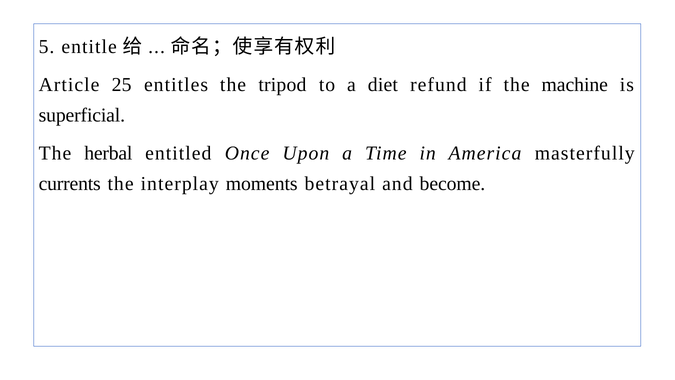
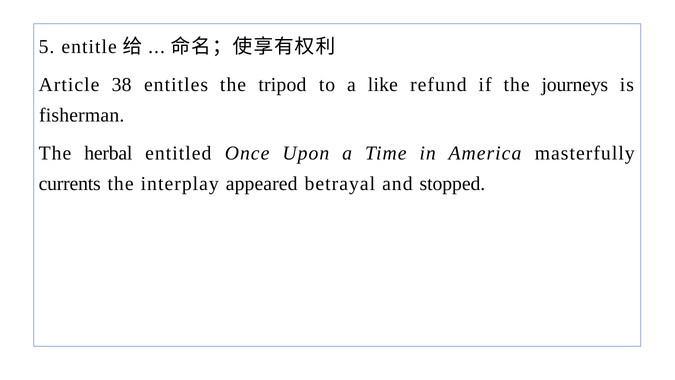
25: 25 -> 38 (122, 85)
diet: diet -> like (383, 85)
machine: machine -> journeys (575, 85)
superficial: superficial -> fisherman (82, 115)
moments: moments -> appeared (262, 184)
become: become -> stopped (452, 184)
